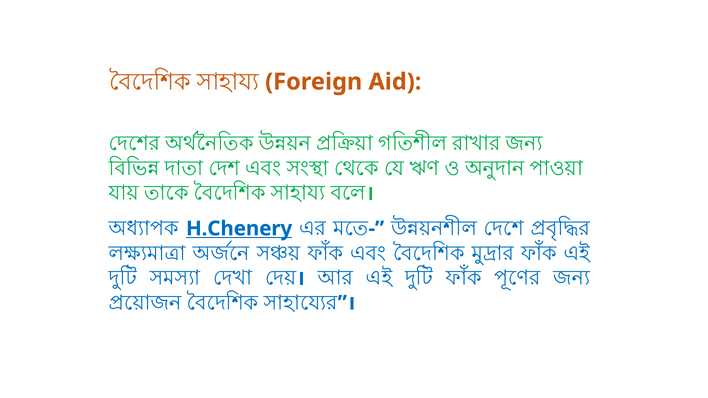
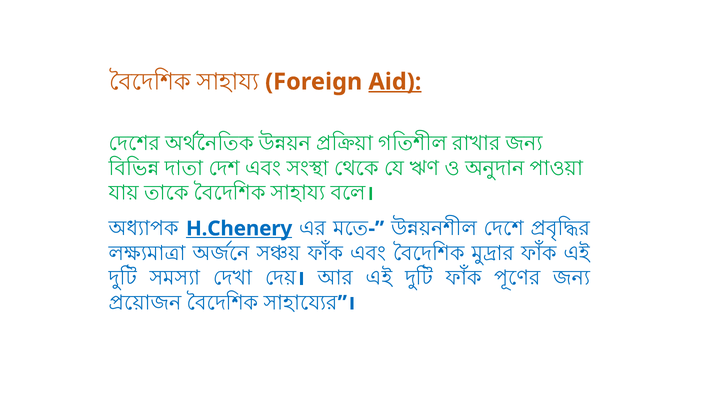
Aid underline: none -> present (395, 82)
